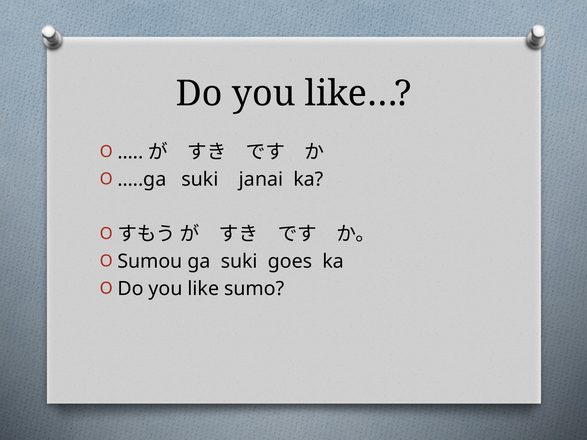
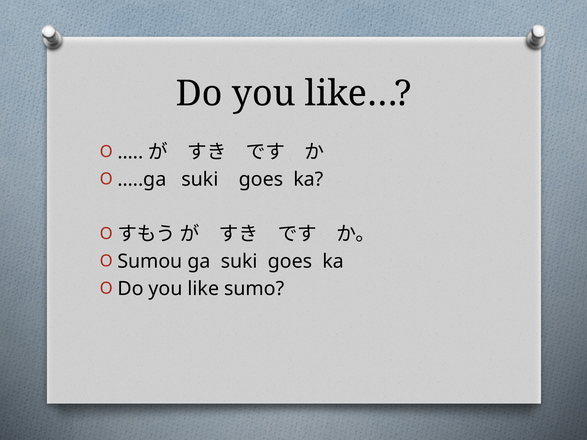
…..ga suki janai: janai -> goes (261, 179)
